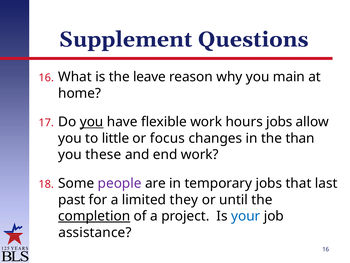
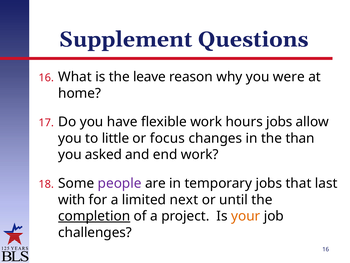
main: main -> were (289, 77)
you underline: present -> none (92, 122)
these: these -> asked (103, 154)
past: past -> with (72, 199)
they: they -> next (184, 199)
your colour: blue -> orange (246, 216)
assistance: assistance -> challenges (95, 232)
